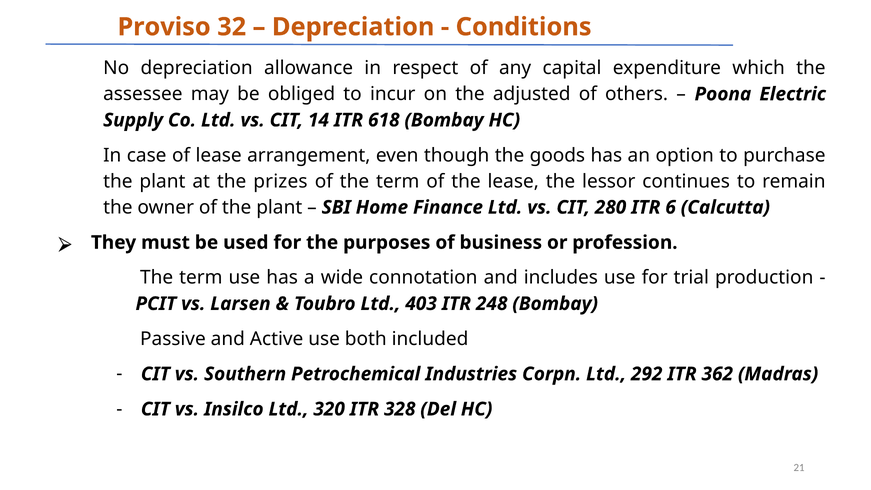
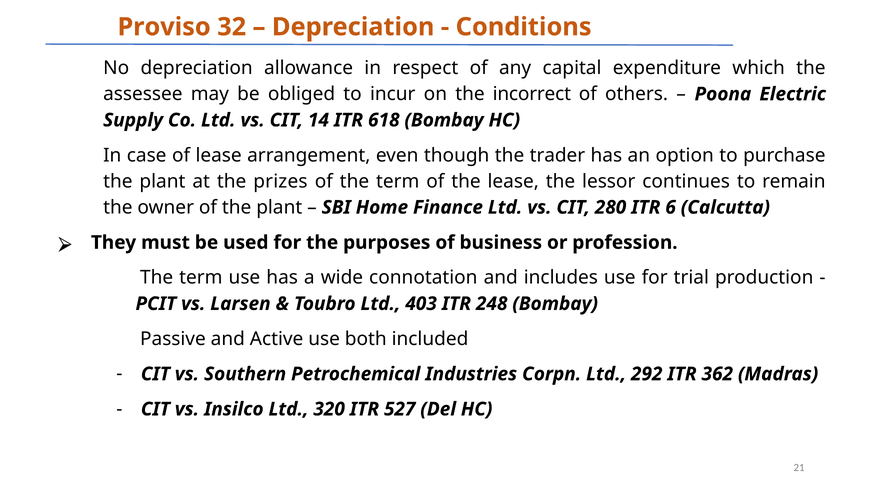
adjusted: adjusted -> incorrect (532, 94)
goods: goods -> trader (557, 155)
328: 328 -> 527 (400, 409)
